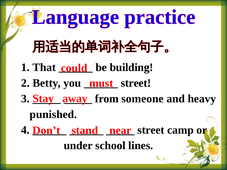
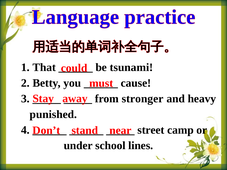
building: building -> tsunami (131, 68)
street: street -> cause (136, 83)
someone: someone -> stronger (143, 99)
